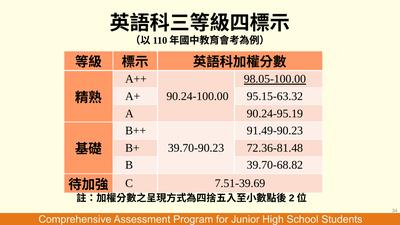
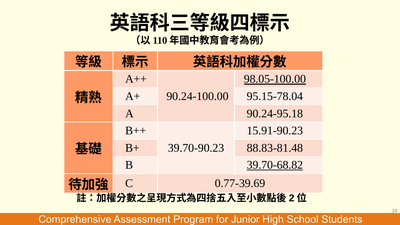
95.15-63.32: 95.15-63.32 -> 95.15-78.04 (275, 96)
90.24-95.19: 90.24-95.19 -> 90.24-95.18 (275, 114)
91.49-90.23: 91.49-90.23 -> 15.91-90.23 (275, 131)
72.36-81.48: 72.36-81.48 -> 88.83-81.48 (275, 148)
39.70-68.82 underline: none -> present (275, 165)
7.51-39.69: 7.51-39.69 -> 0.77-39.69 (240, 183)
